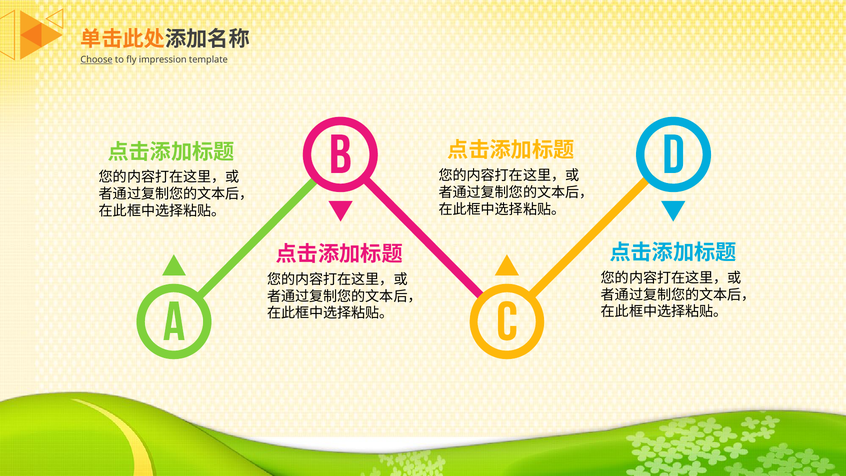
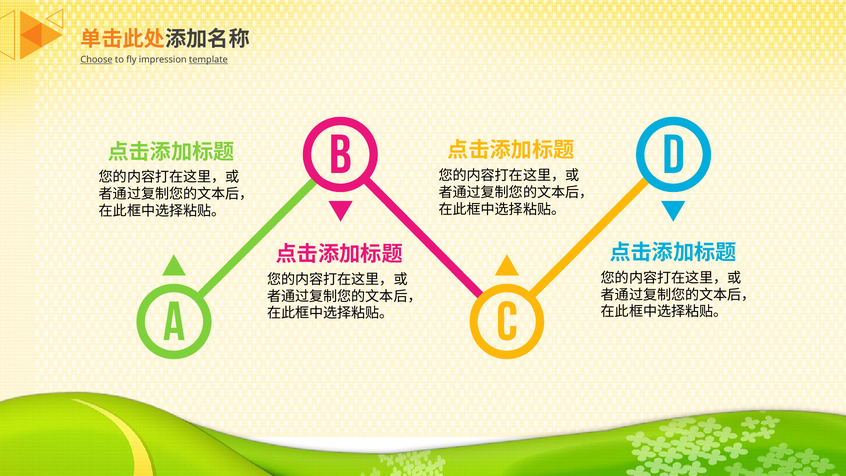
template underline: none -> present (208, 60)
